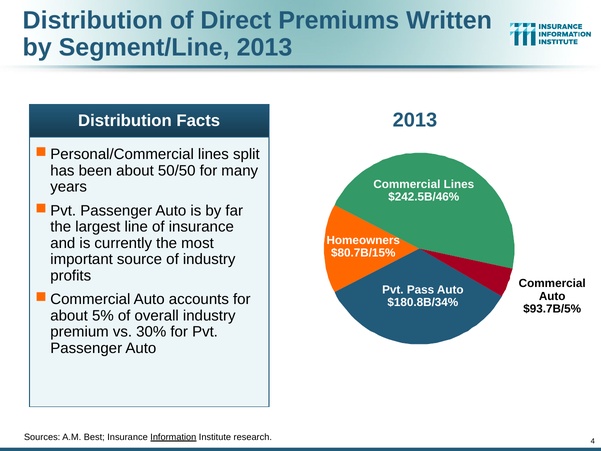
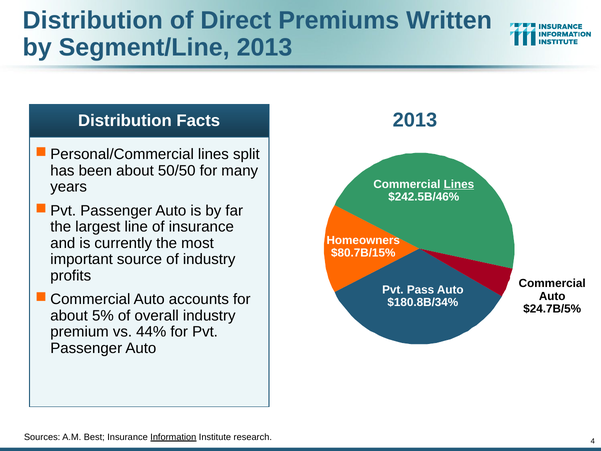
Lines underline: none -> present (459, 184)
$93.7B/5%: $93.7B/5% -> $24.7B/5% (552, 309)
30%: 30% -> 44% (151, 332)
